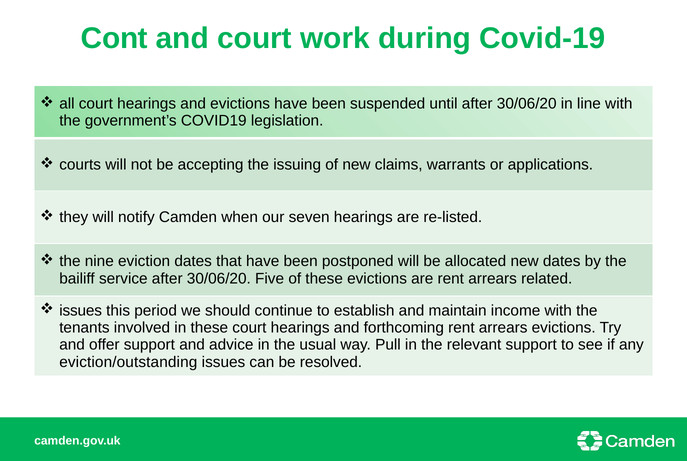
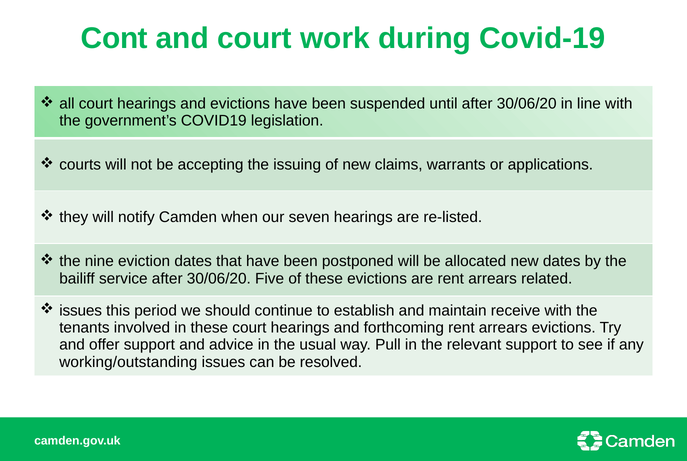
income: income -> receive (516, 310)
eviction/outstanding: eviction/outstanding -> working/outstanding (128, 362)
